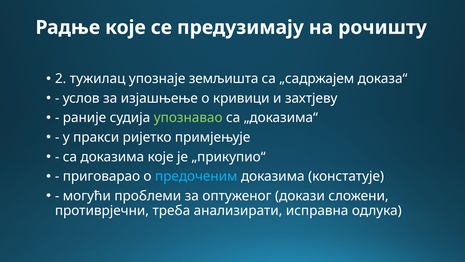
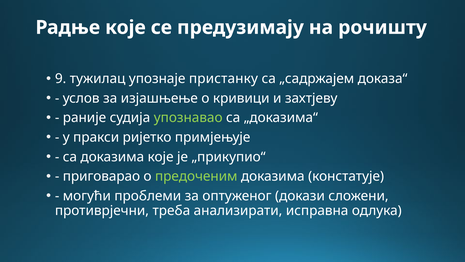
2: 2 -> 9 (61, 79)
земљишта: земљишта -> пристанку (223, 79)
предоченим colour: light blue -> light green (196, 176)
